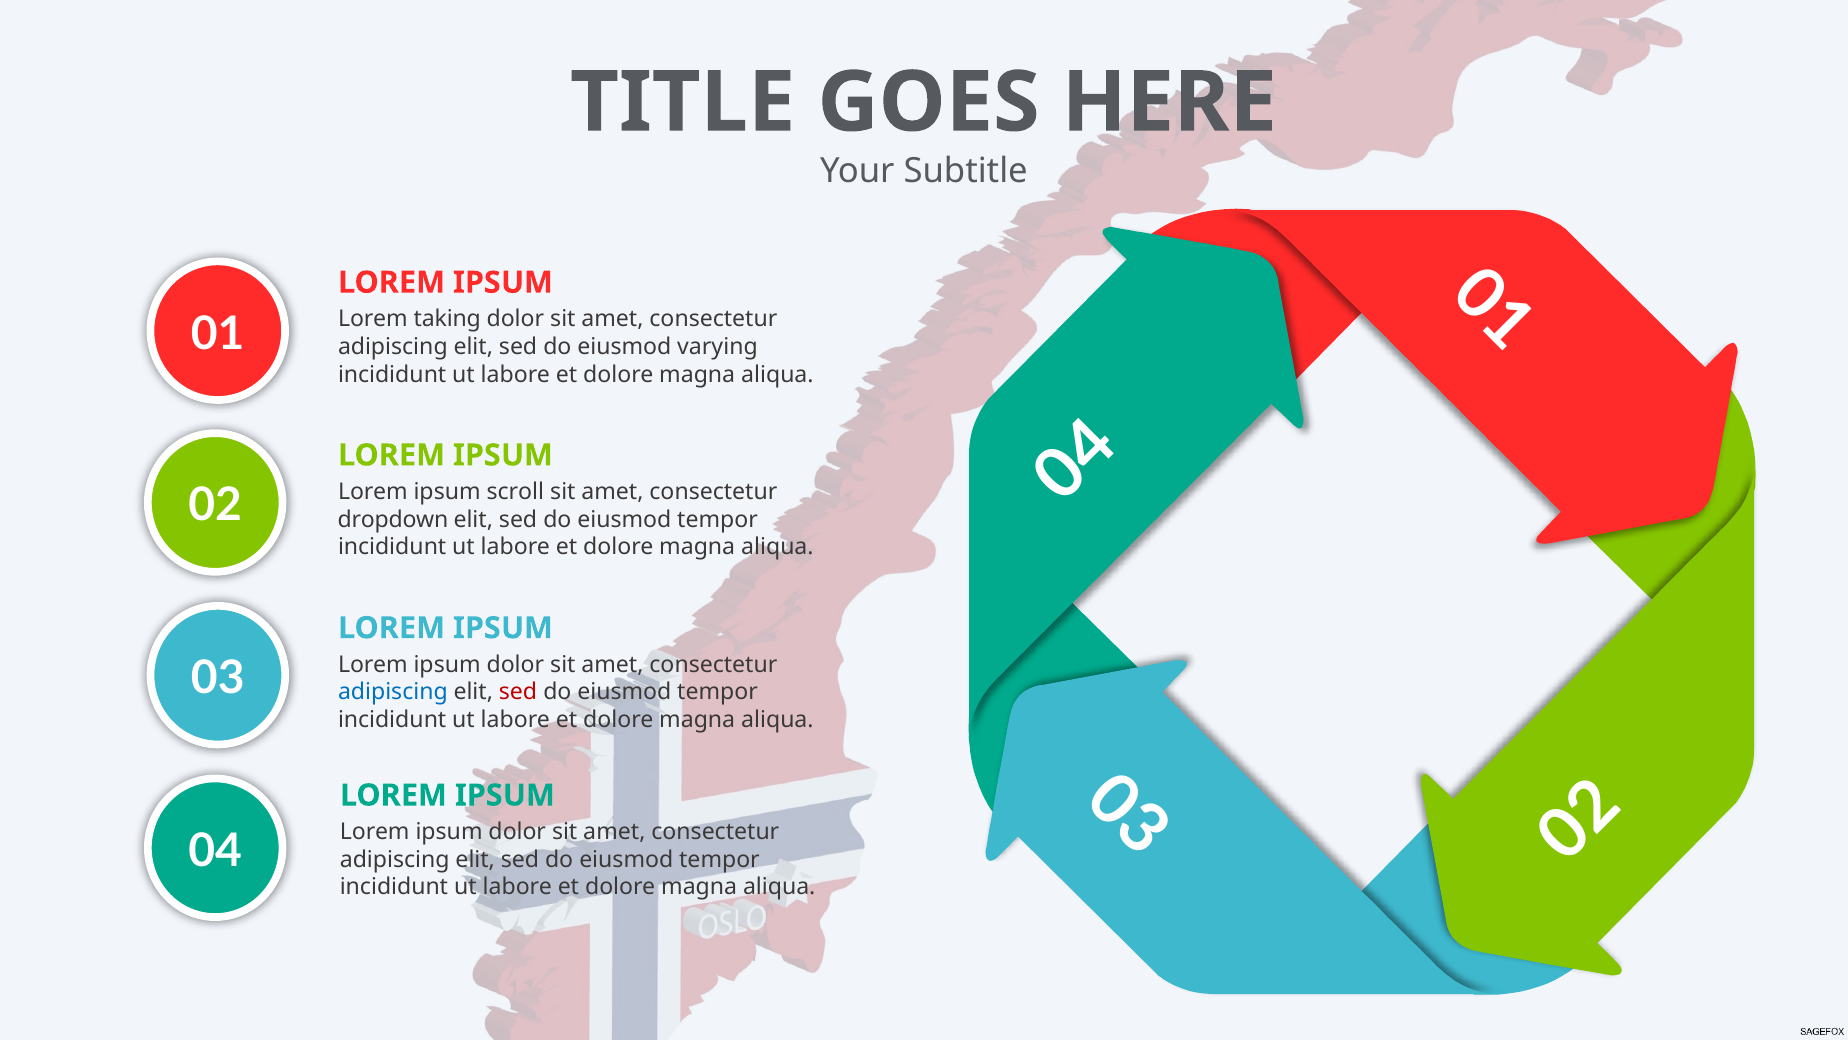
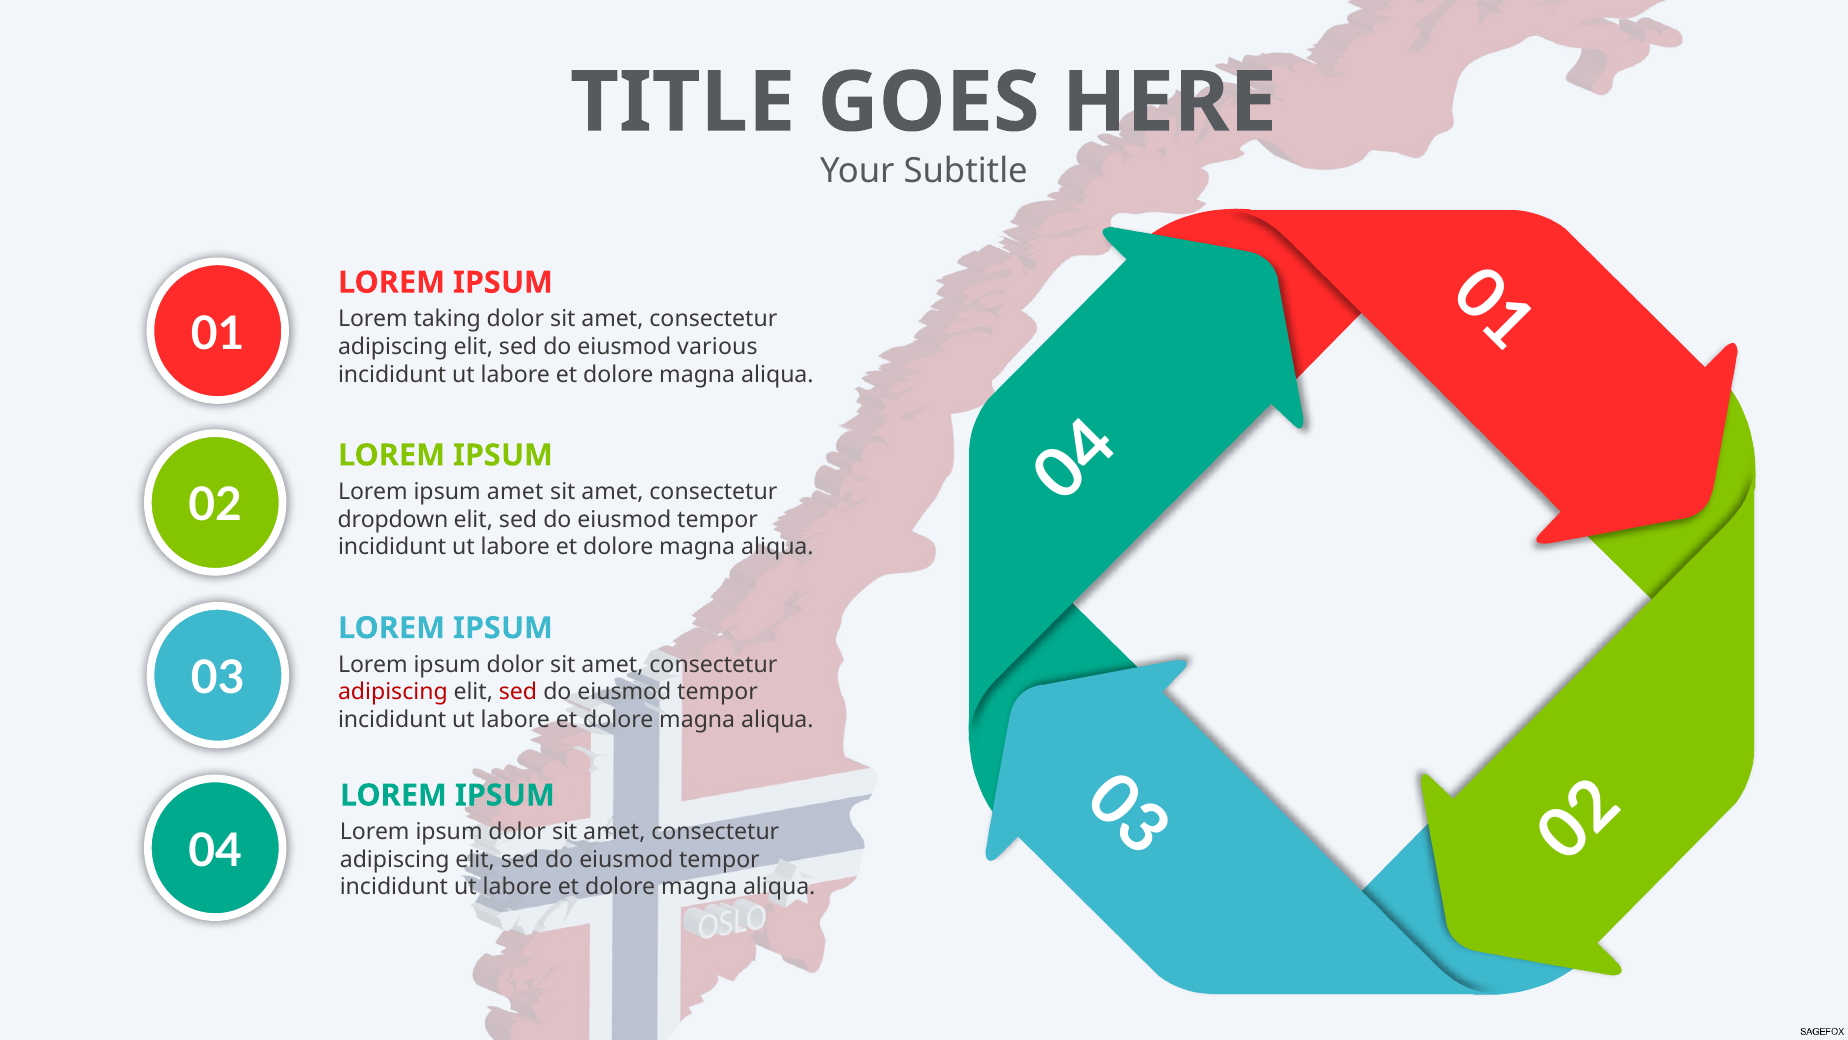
varying: varying -> various (717, 347)
ipsum scroll: scroll -> amet (515, 492)
adipiscing colour: blue -> red (393, 692)
